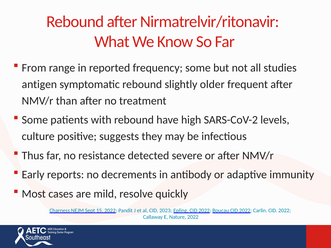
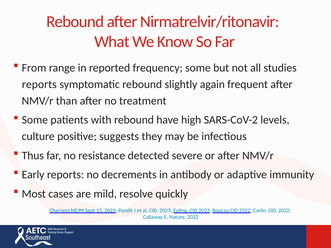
antigen: antigen -> reports (39, 84)
older: older -> again (212, 84)
